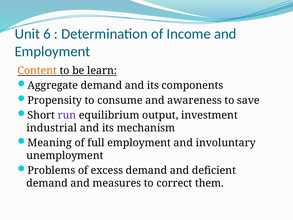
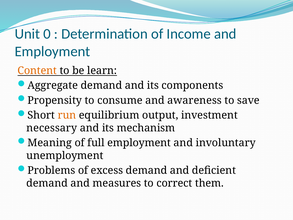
6: 6 -> 0 (47, 34)
run colour: purple -> orange (67, 115)
industrial: industrial -> necessary (52, 128)
